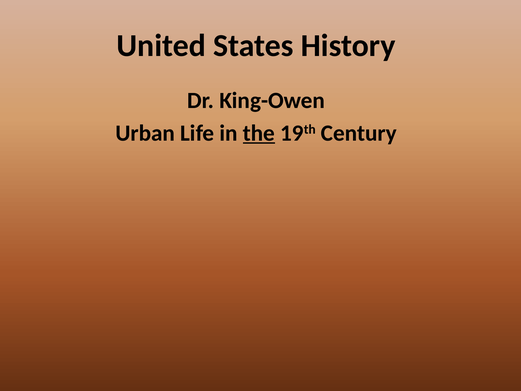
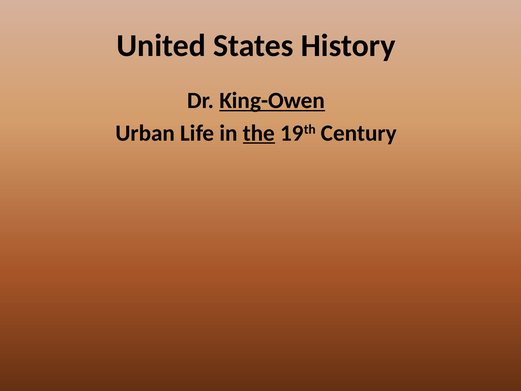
King-Owen underline: none -> present (272, 101)
